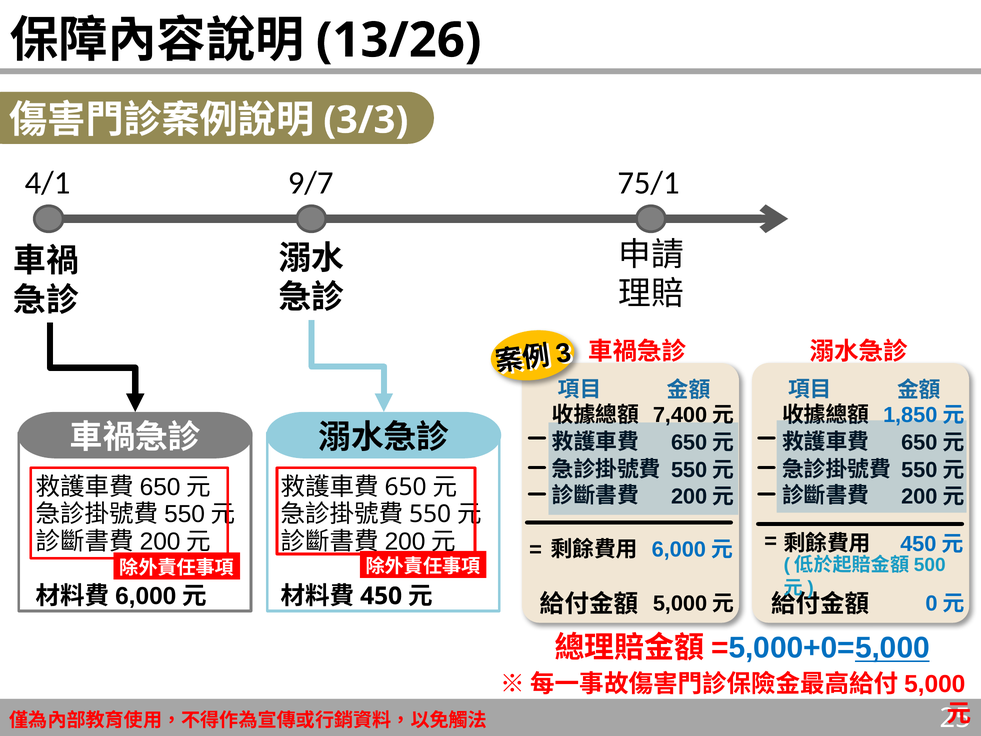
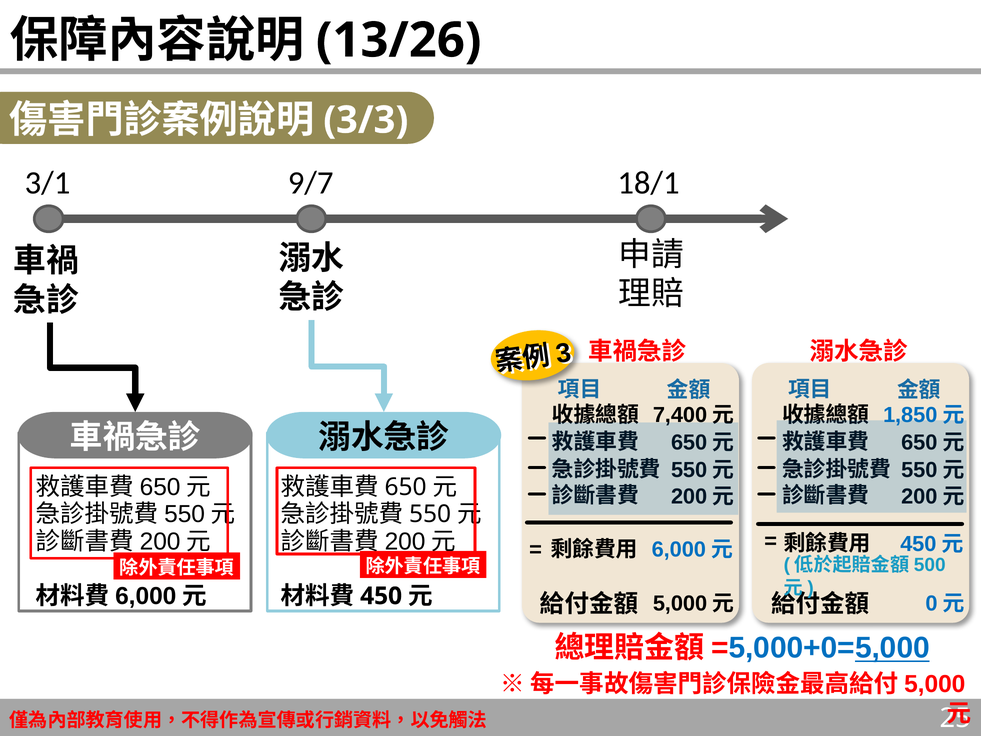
4/1: 4/1 -> 3/1 (48, 183)
75/1: 75/1 -> 18/1 (649, 183)
